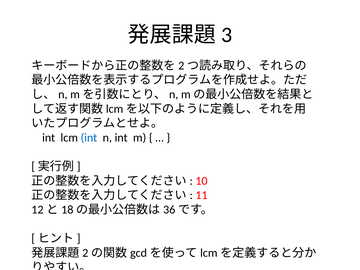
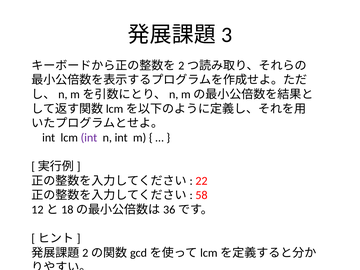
int colour: blue -> purple (89, 138)
10: 10 -> 22 (201, 181)
11: 11 -> 58 (201, 195)
